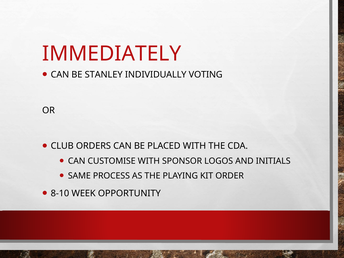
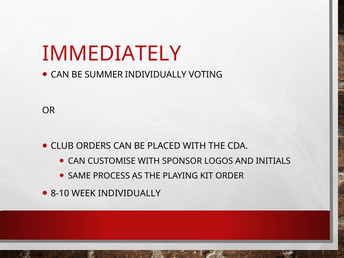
STANLEY: STANLEY -> SUMMER (104, 75)
WEEK OPPORTUNITY: OPPORTUNITY -> INDIVIDUALLY (129, 193)
